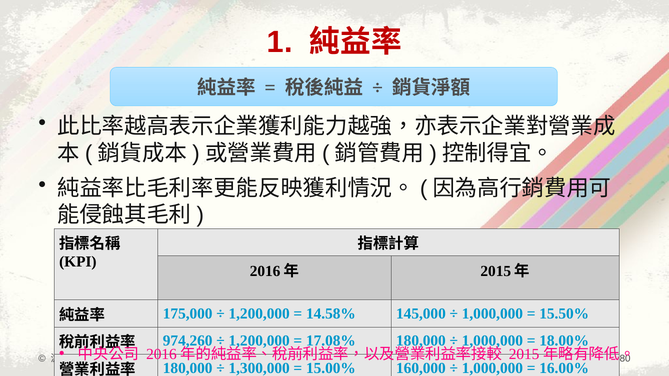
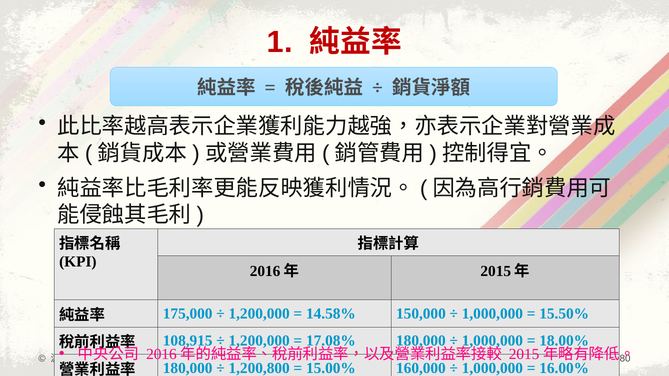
145,000: 145,000 -> 150,000 (421, 314)
974,260: 974,260 -> 108,915 (188, 341)
1,300,000: 1,300,000 -> 1,200,800 (259, 368)
